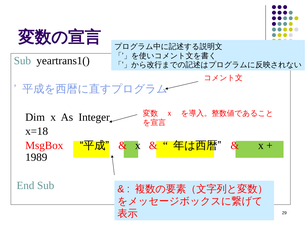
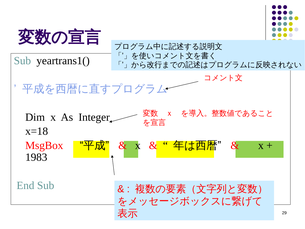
1989: 1989 -> 1983 (36, 157)
